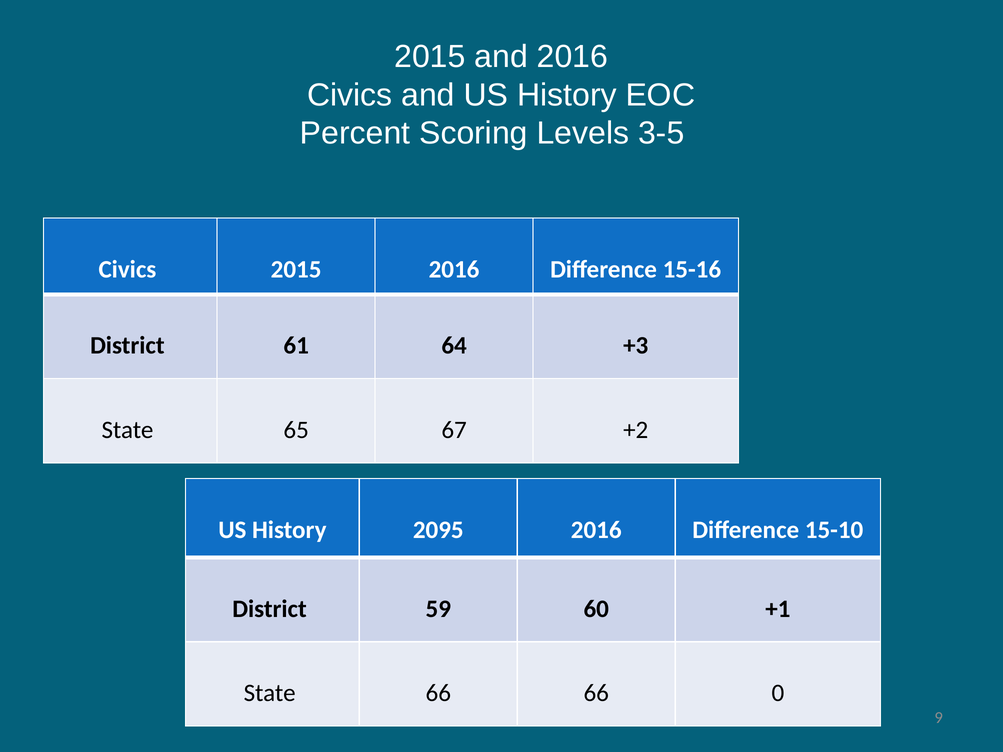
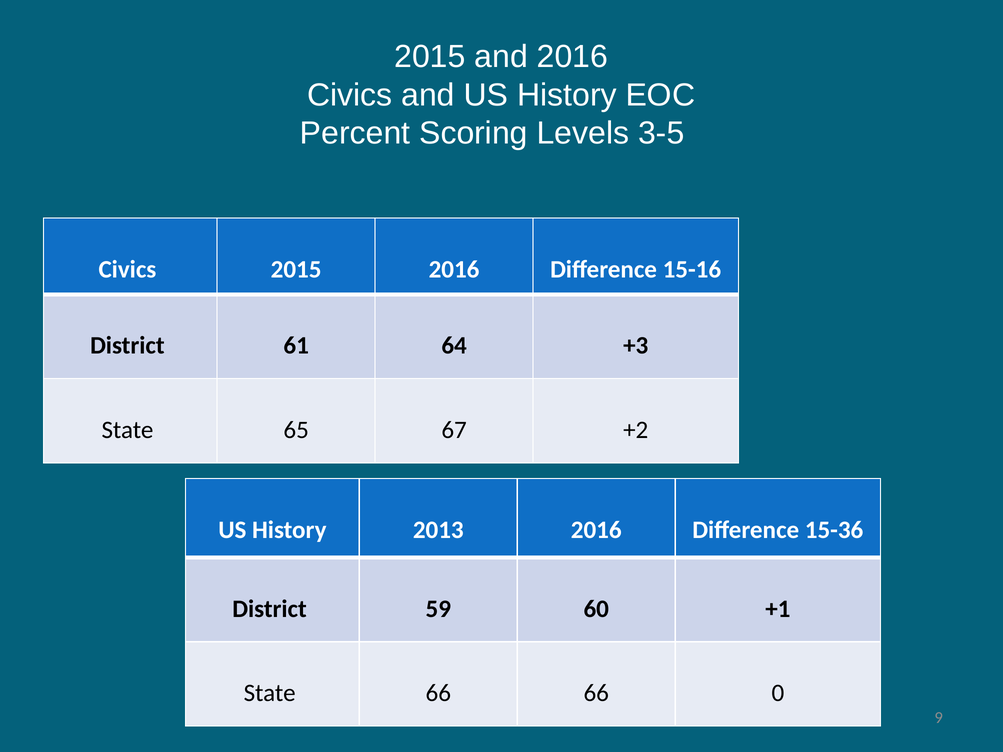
2095: 2095 -> 2013 (438, 530)
15-10: 15-10 -> 15-36 (834, 530)
